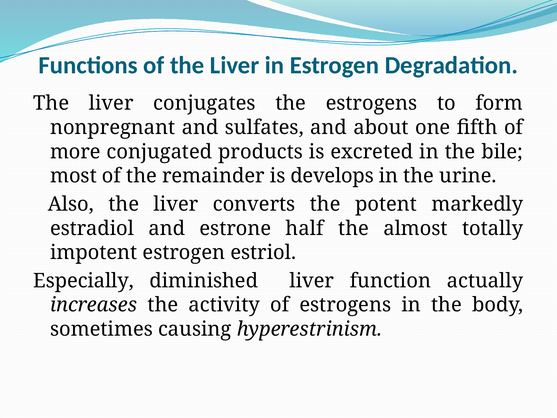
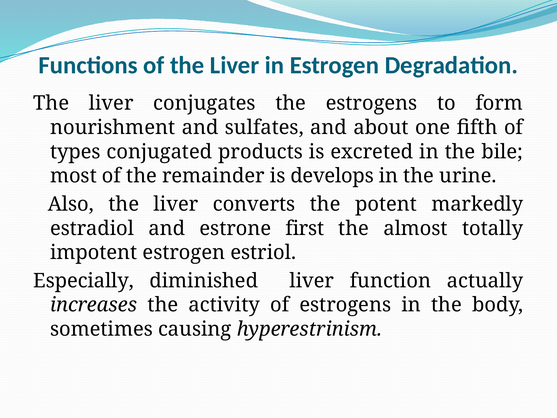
nonpregnant: nonpregnant -> nourishment (113, 127)
more: more -> types (75, 152)
half: half -> first (305, 228)
